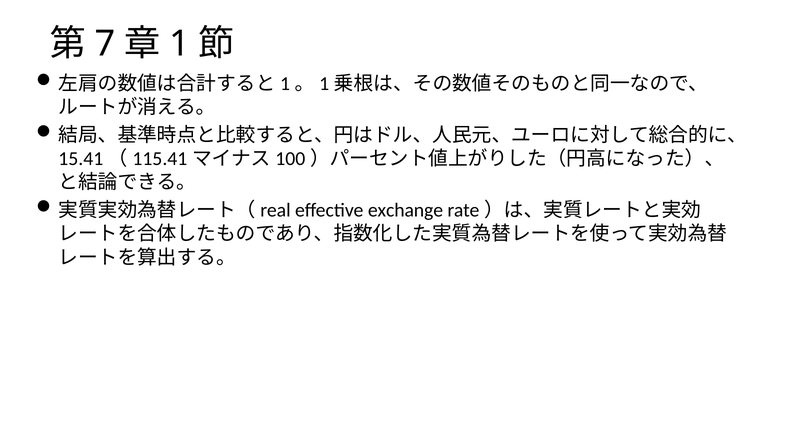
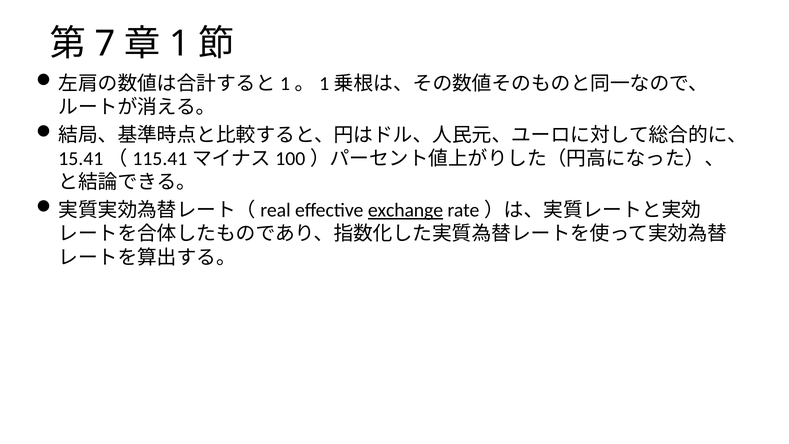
exchange underline: none -> present (405, 210)
